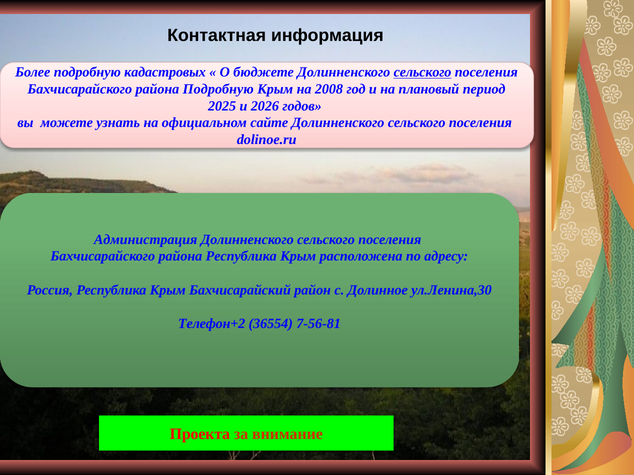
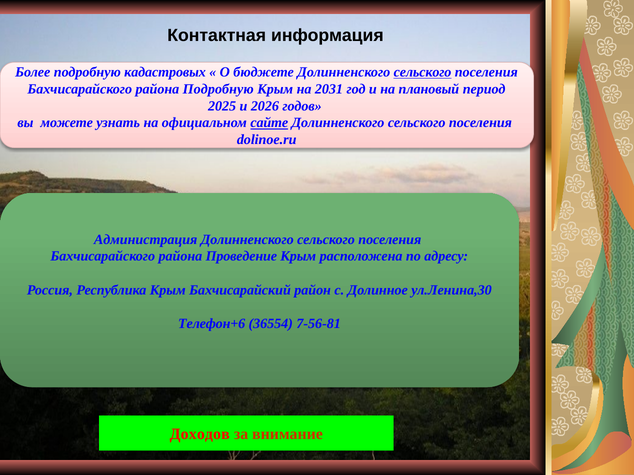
2008: 2008 -> 2031 (329, 89)
сайте underline: none -> present (269, 123)
района Республика: Республика -> Проведение (241, 257)
Телефон+2: Телефон+2 -> Телефон+6 (212, 324)
Проекта: Проекта -> Доходов (200, 435)
